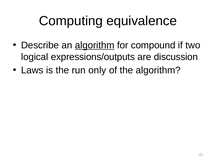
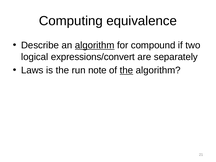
expressions/outputs: expressions/outputs -> expressions/convert (93, 57)
discussion: discussion -> separately (176, 57)
only: only -> note (97, 70)
the underline: none -> present (126, 70)
